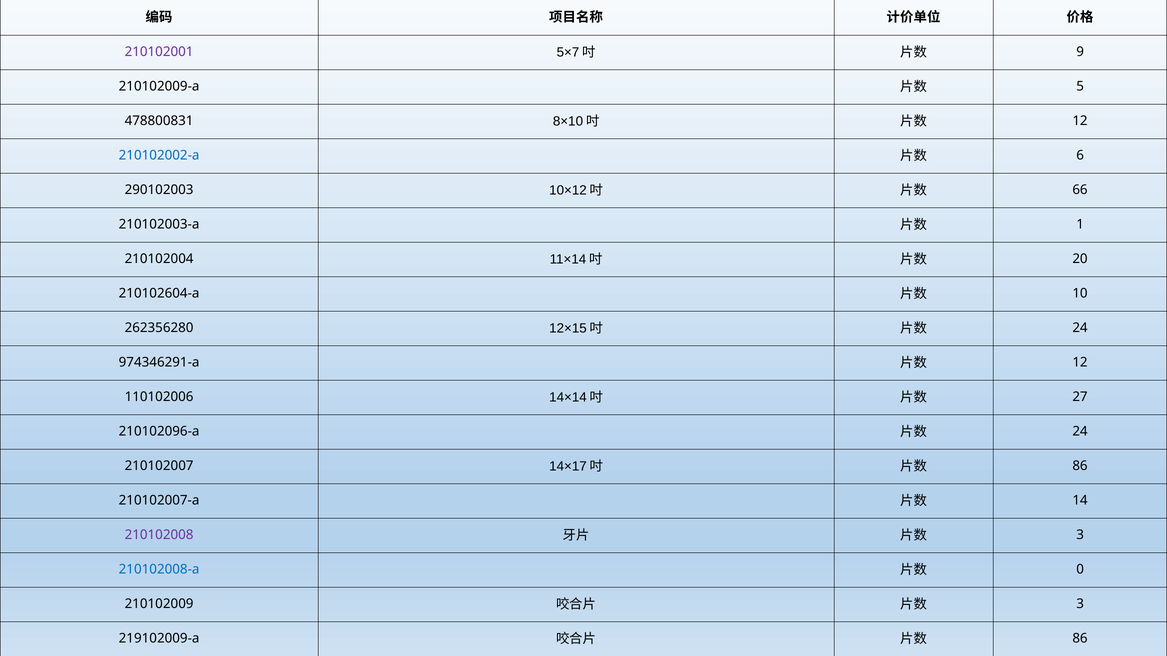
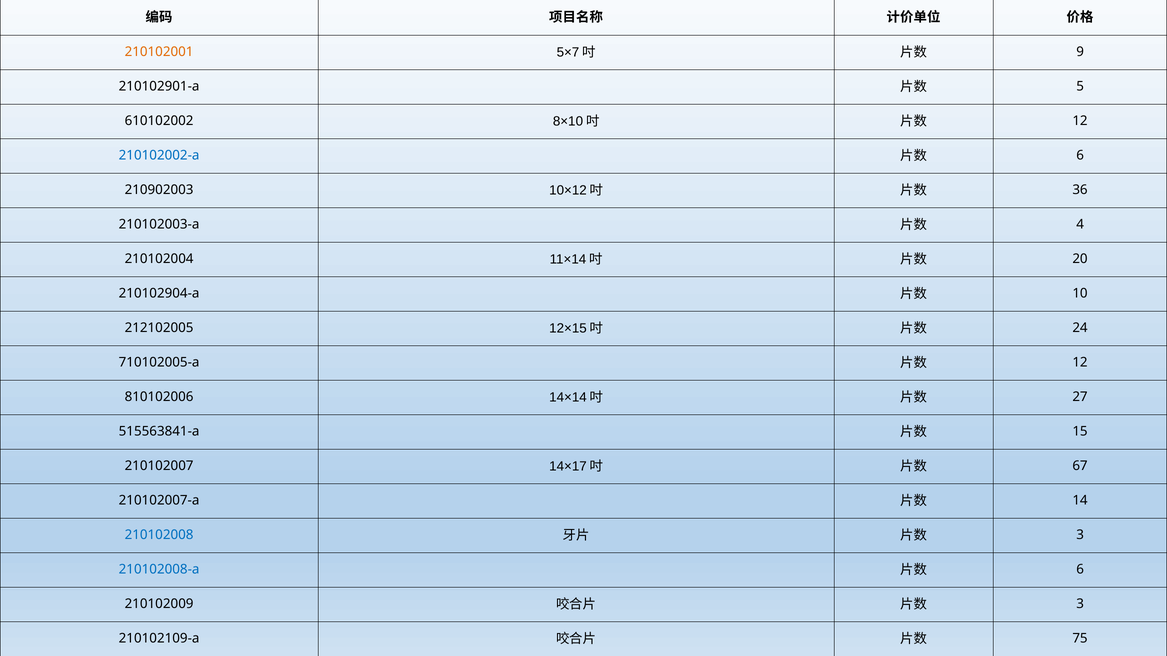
210102001 colour: purple -> orange (159, 52)
210102009-a: 210102009-a -> 210102901-a (159, 86)
478800831: 478800831 -> 610102002 (159, 121)
290102003: 290102003 -> 210902003 (159, 190)
66: 66 -> 36 (1080, 190)
1: 1 -> 4 (1080, 224)
210102604-a: 210102604-a -> 210102904-a (159, 294)
262356280: 262356280 -> 212102005 (159, 328)
974346291-a: 974346291-a -> 710102005-a (159, 363)
110102006: 110102006 -> 810102006 (159, 397)
210102096-a: 210102096-a -> 515563841-a (159, 432)
24: 24 -> 15 (1080, 432)
86: 86 -> 67 (1080, 466)
210102008 colour: purple -> blue (159, 535)
0: 0 -> 6 (1080, 570)
219102009-a: 219102009-a -> 210102109-a (159, 639)
86: 86 -> 75 (1080, 639)
